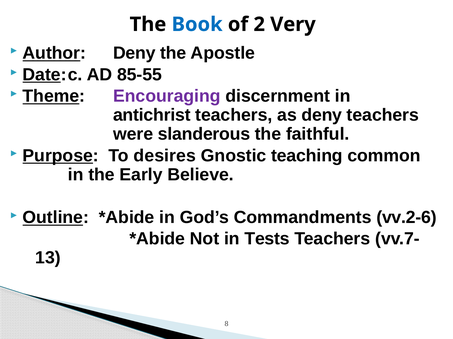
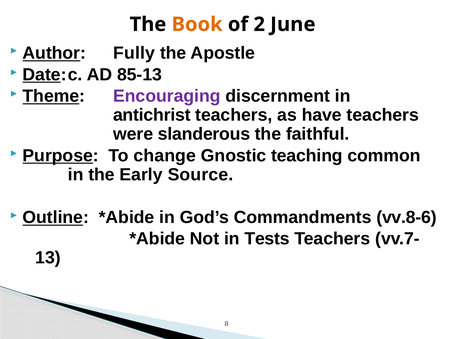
Book colour: blue -> orange (197, 24)
Very: Very -> June (293, 24)
Author Deny: Deny -> Fully (134, 53)
85-55: 85-55 -> 85-13 (140, 75)
as deny: deny -> have (322, 115)
desires: desires -> change (165, 156)
Believe: Believe -> Source (201, 175)
vv.2-6: vv.2-6 -> vv.8-6 (407, 218)
